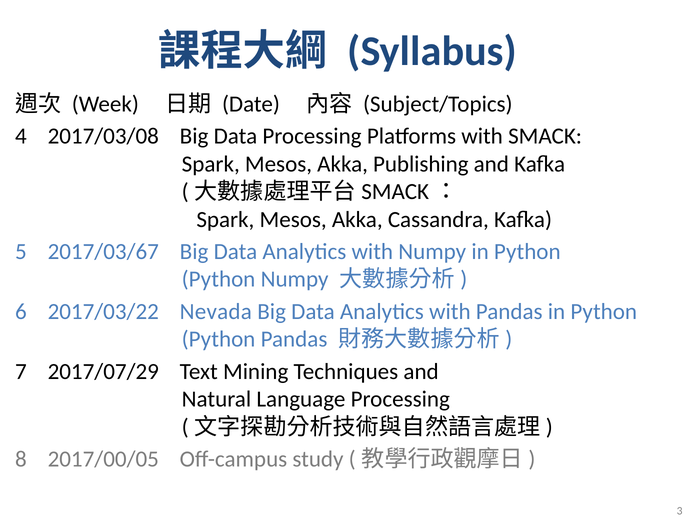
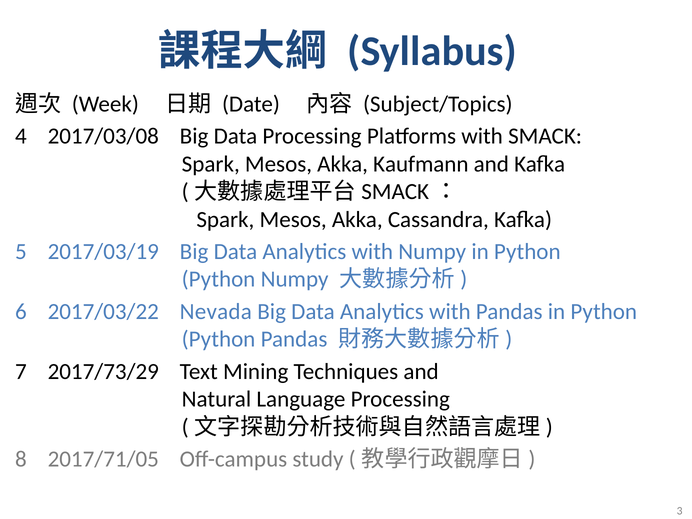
Publishing: Publishing -> Kaufmann (421, 164)
2017/03/67: 2017/03/67 -> 2017/03/19 (103, 252)
2017/07/29: 2017/07/29 -> 2017/73/29 (103, 372)
2017/00/05: 2017/00/05 -> 2017/71/05 (103, 459)
